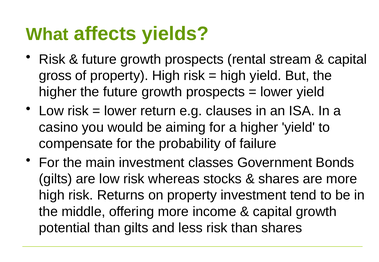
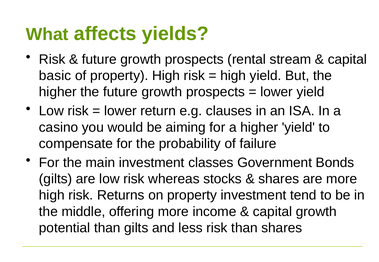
gross: gross -> basic (55, 76)
